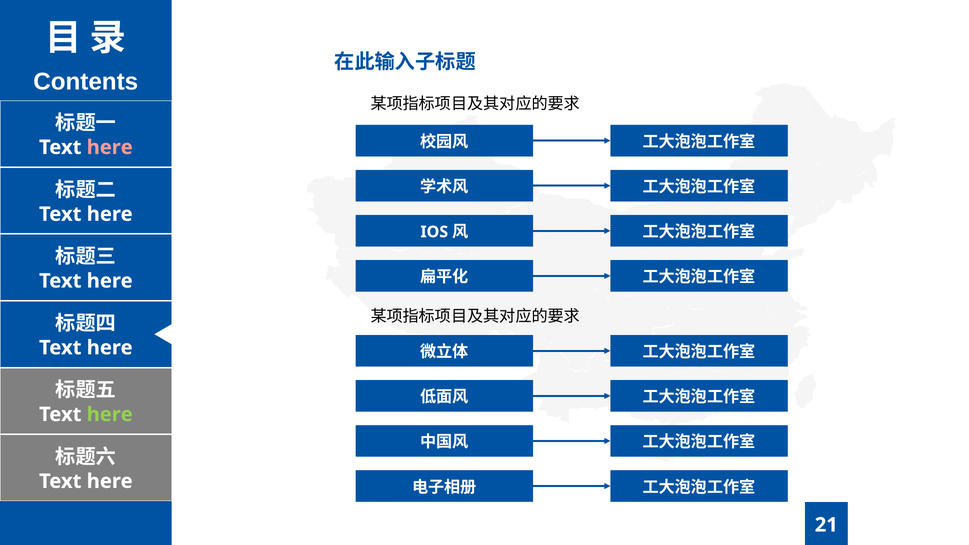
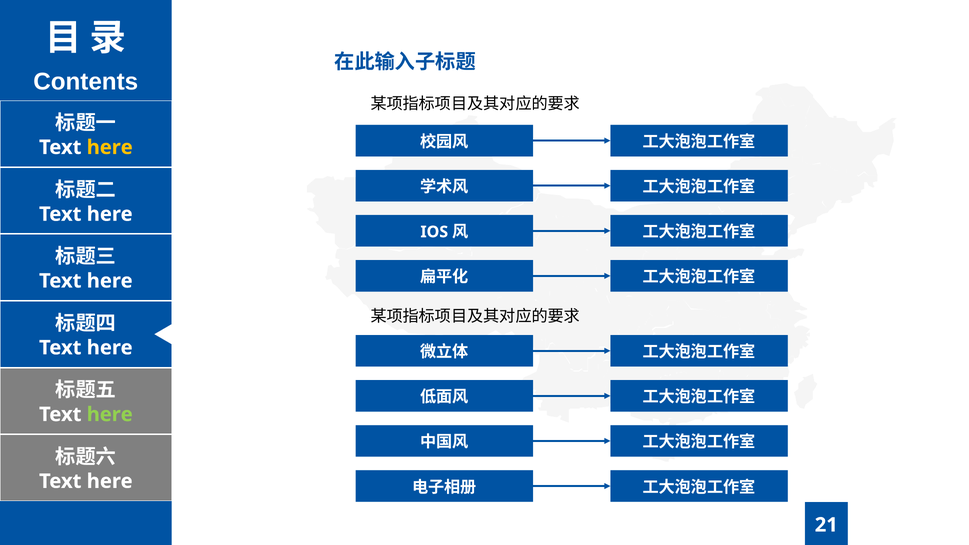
here colour: pink -> yellow (110, 147)
